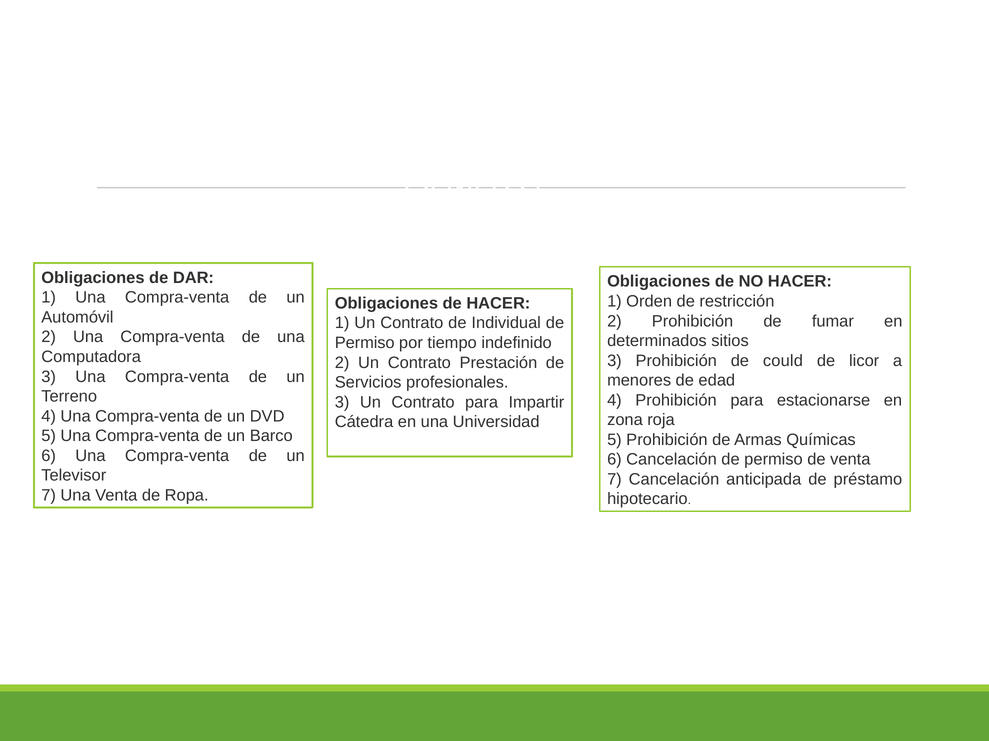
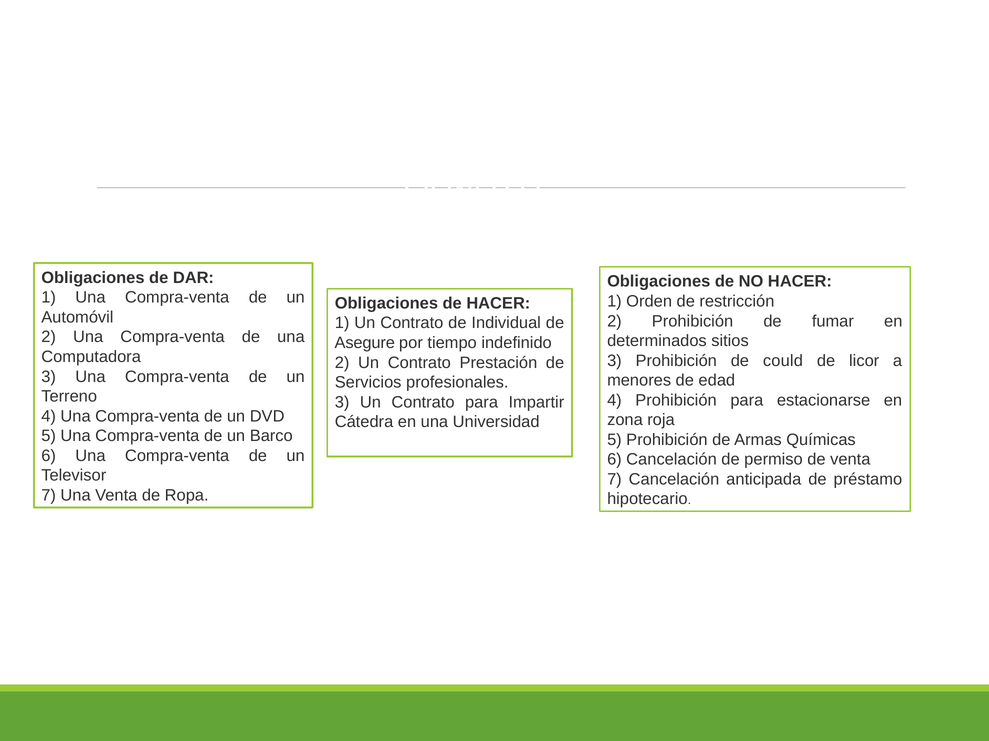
Permiso: Permiso -> Asegure (365, 343)
